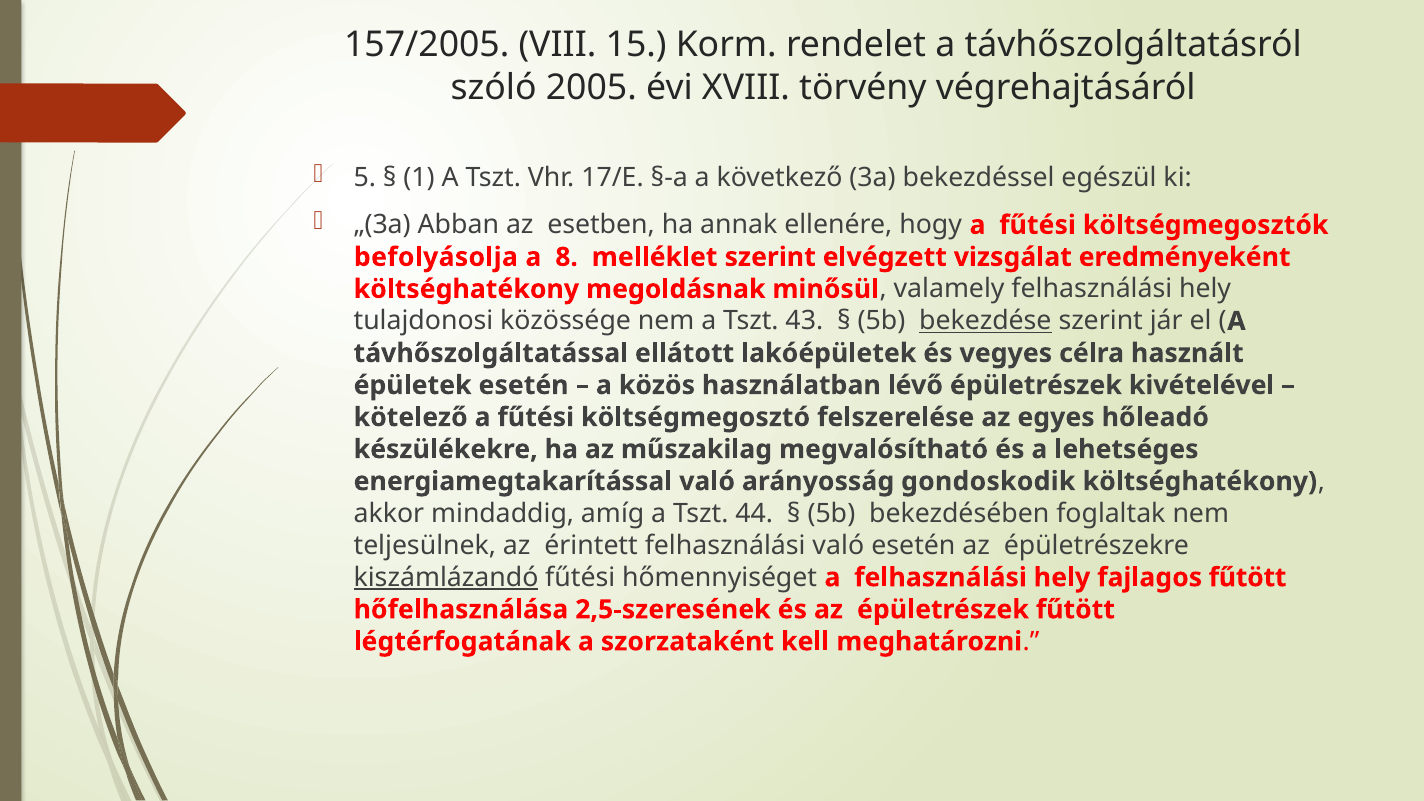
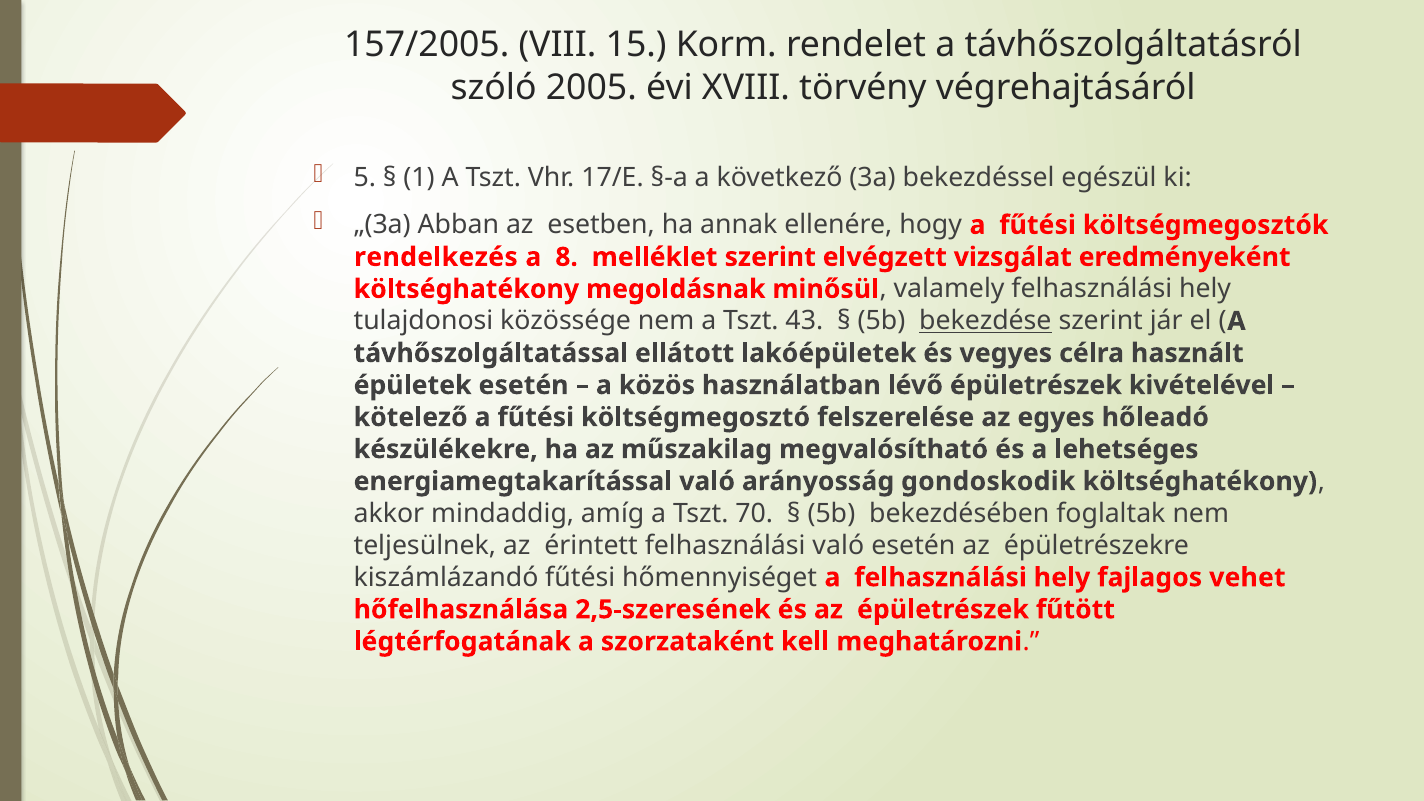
befolyásolja: befolyásolja -> rendelkezés (436, 257)
44: 44 -> 70 (754, 513)
kiszámlázandó underline: present -> none (446, 577)
fajlagos fűtött: fűtött -> vehet (1247, 577)
